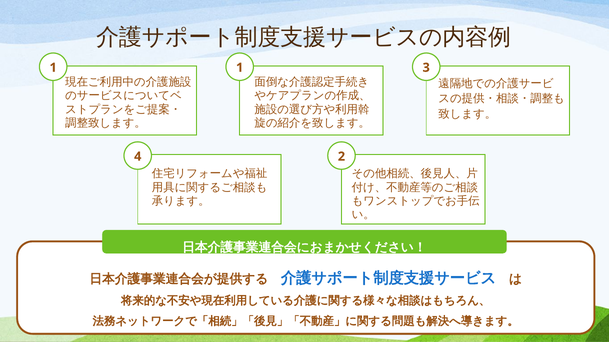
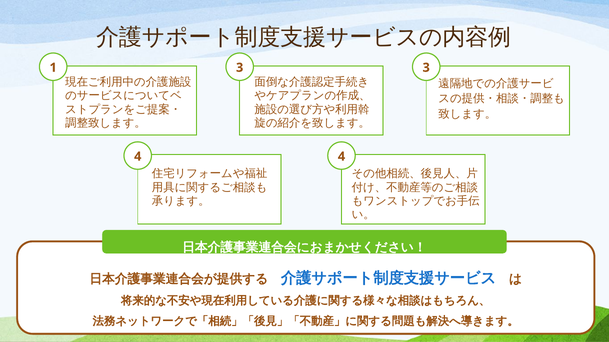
1 1: 1 -> 3 (240, 68)
4 2: 2 -> 4 (341, 157)
